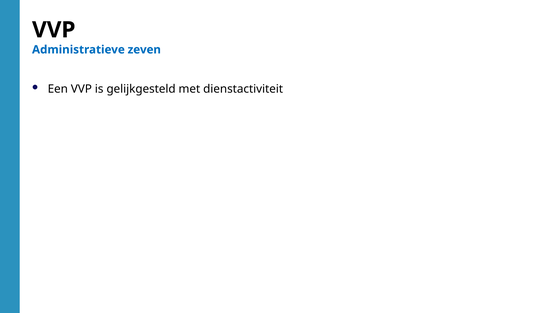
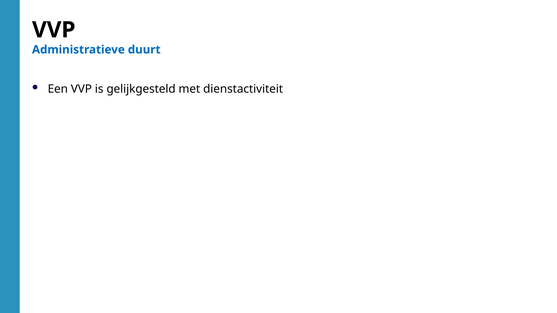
zeven: zeven -> duurt (144, 50)
